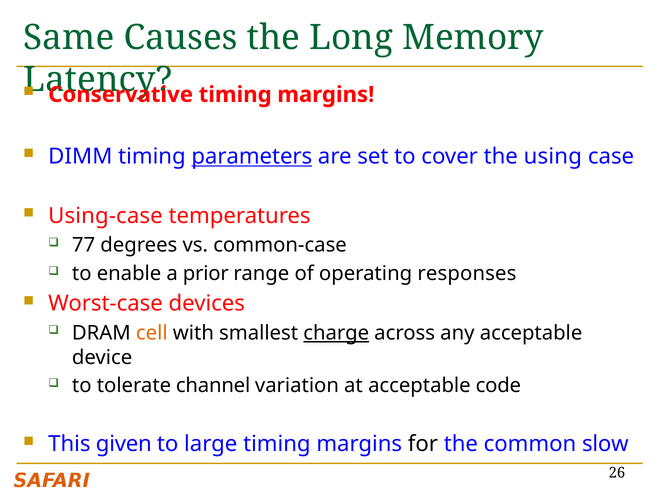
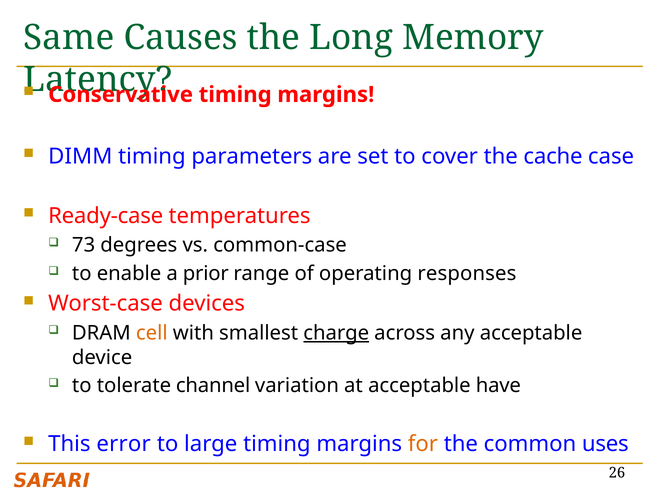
parameters underline: present -> none (252, 157)
using: using -> cache (553, 157)
Using-case: Using-case -> Ready-case (106, 216)
77: 77 -> 73 (84, 246)
code: code -> have (498, 386)
given: given -> error (124, 445)
for colour: black -> orange (423, 445)
slow: slow -> uses (605, 445)
